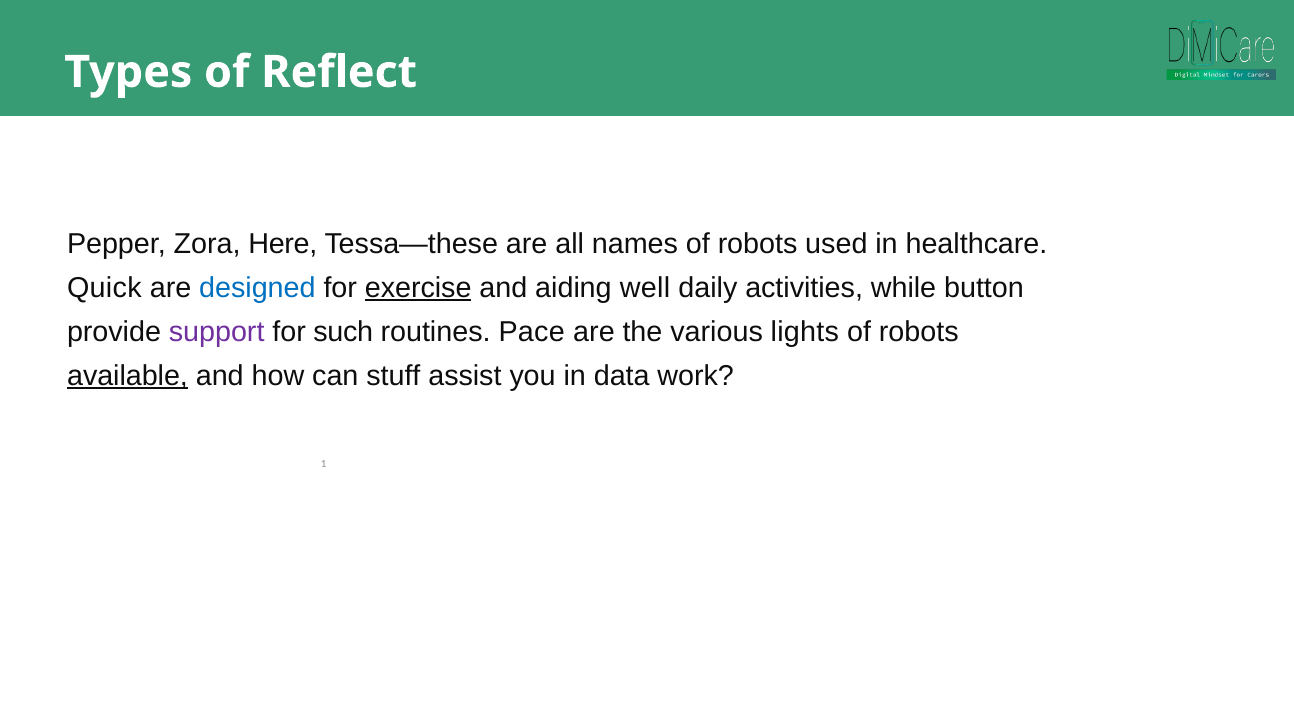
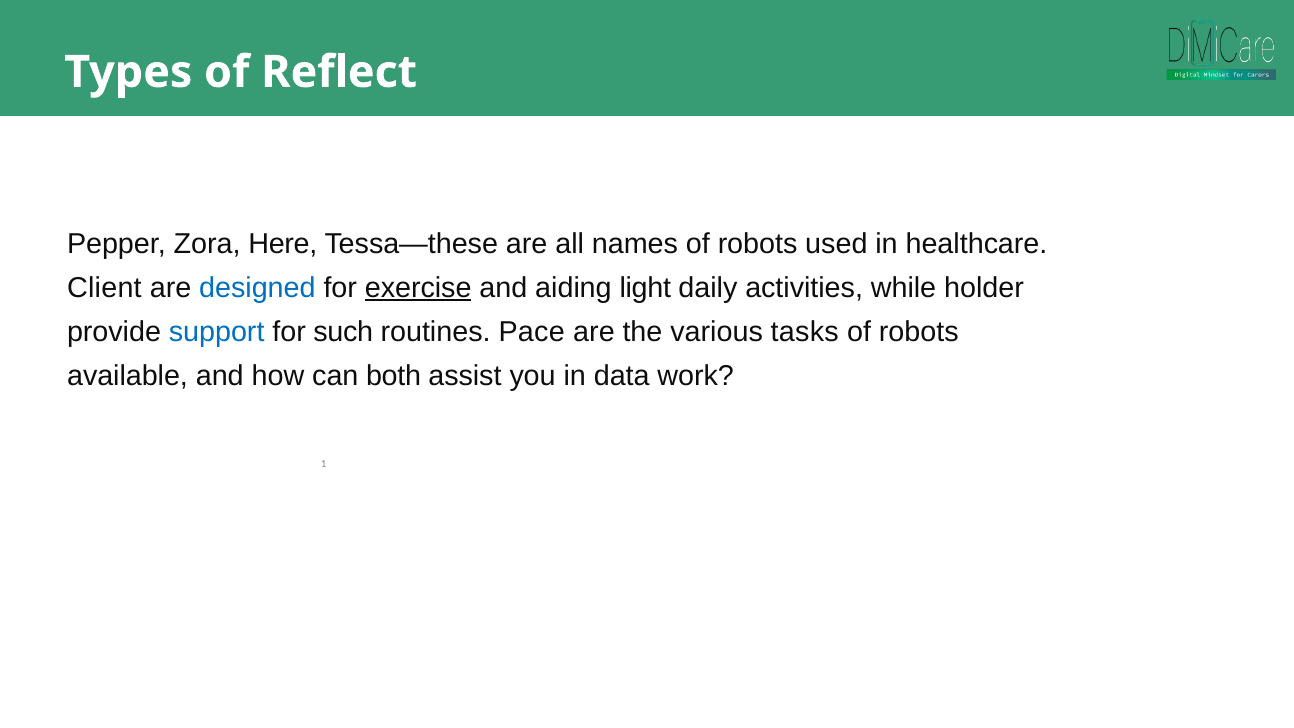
Quick: Quick -> Client (104, 288)
well: well -> light (645, 288)
button: button -> holder (984, 288)
support colour: purple -> blue (217, 332)
lights: lights -> tasks (805, 332)
available underline: present -> none (128, 376)
stuff: stuff -> both (394, 376)
